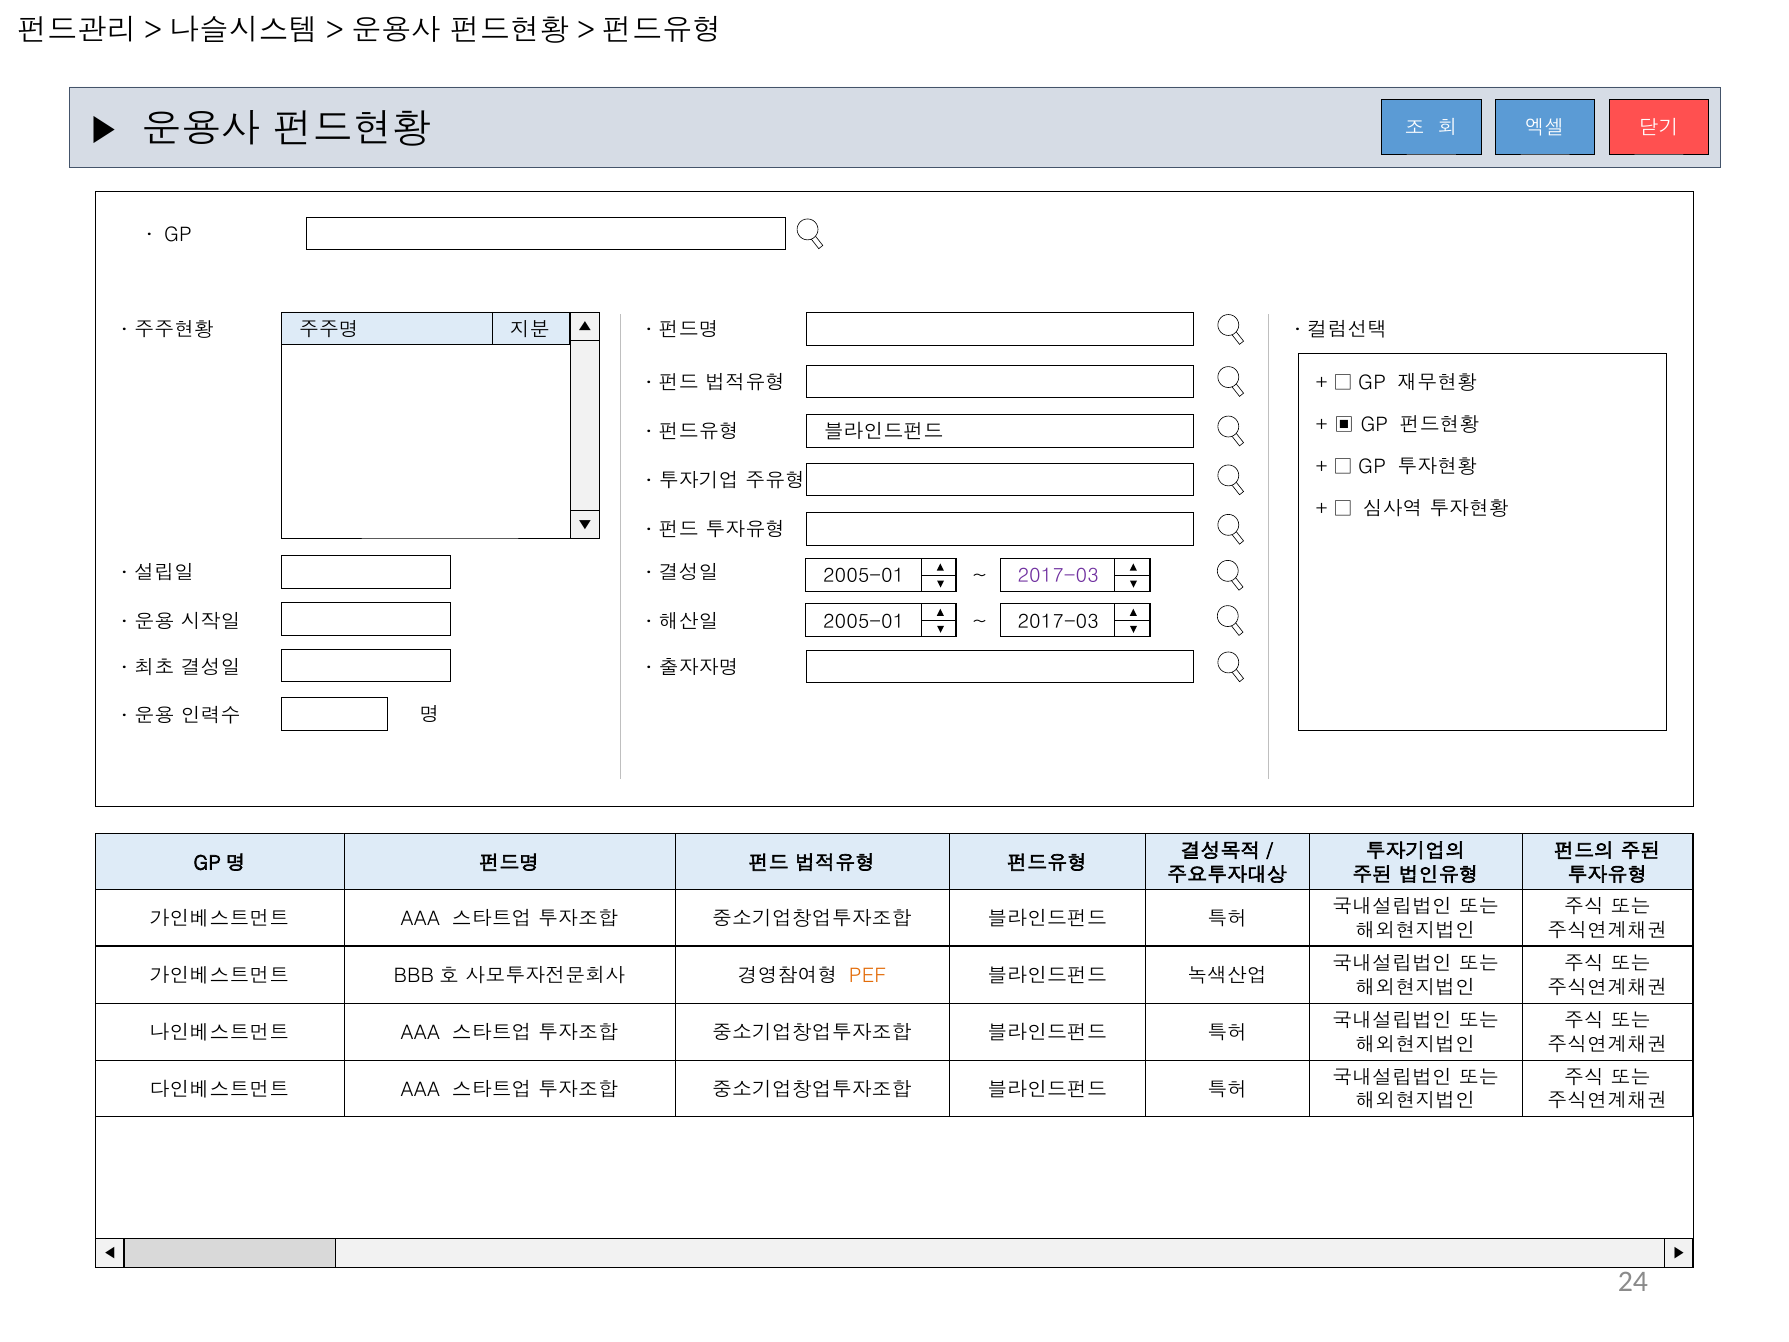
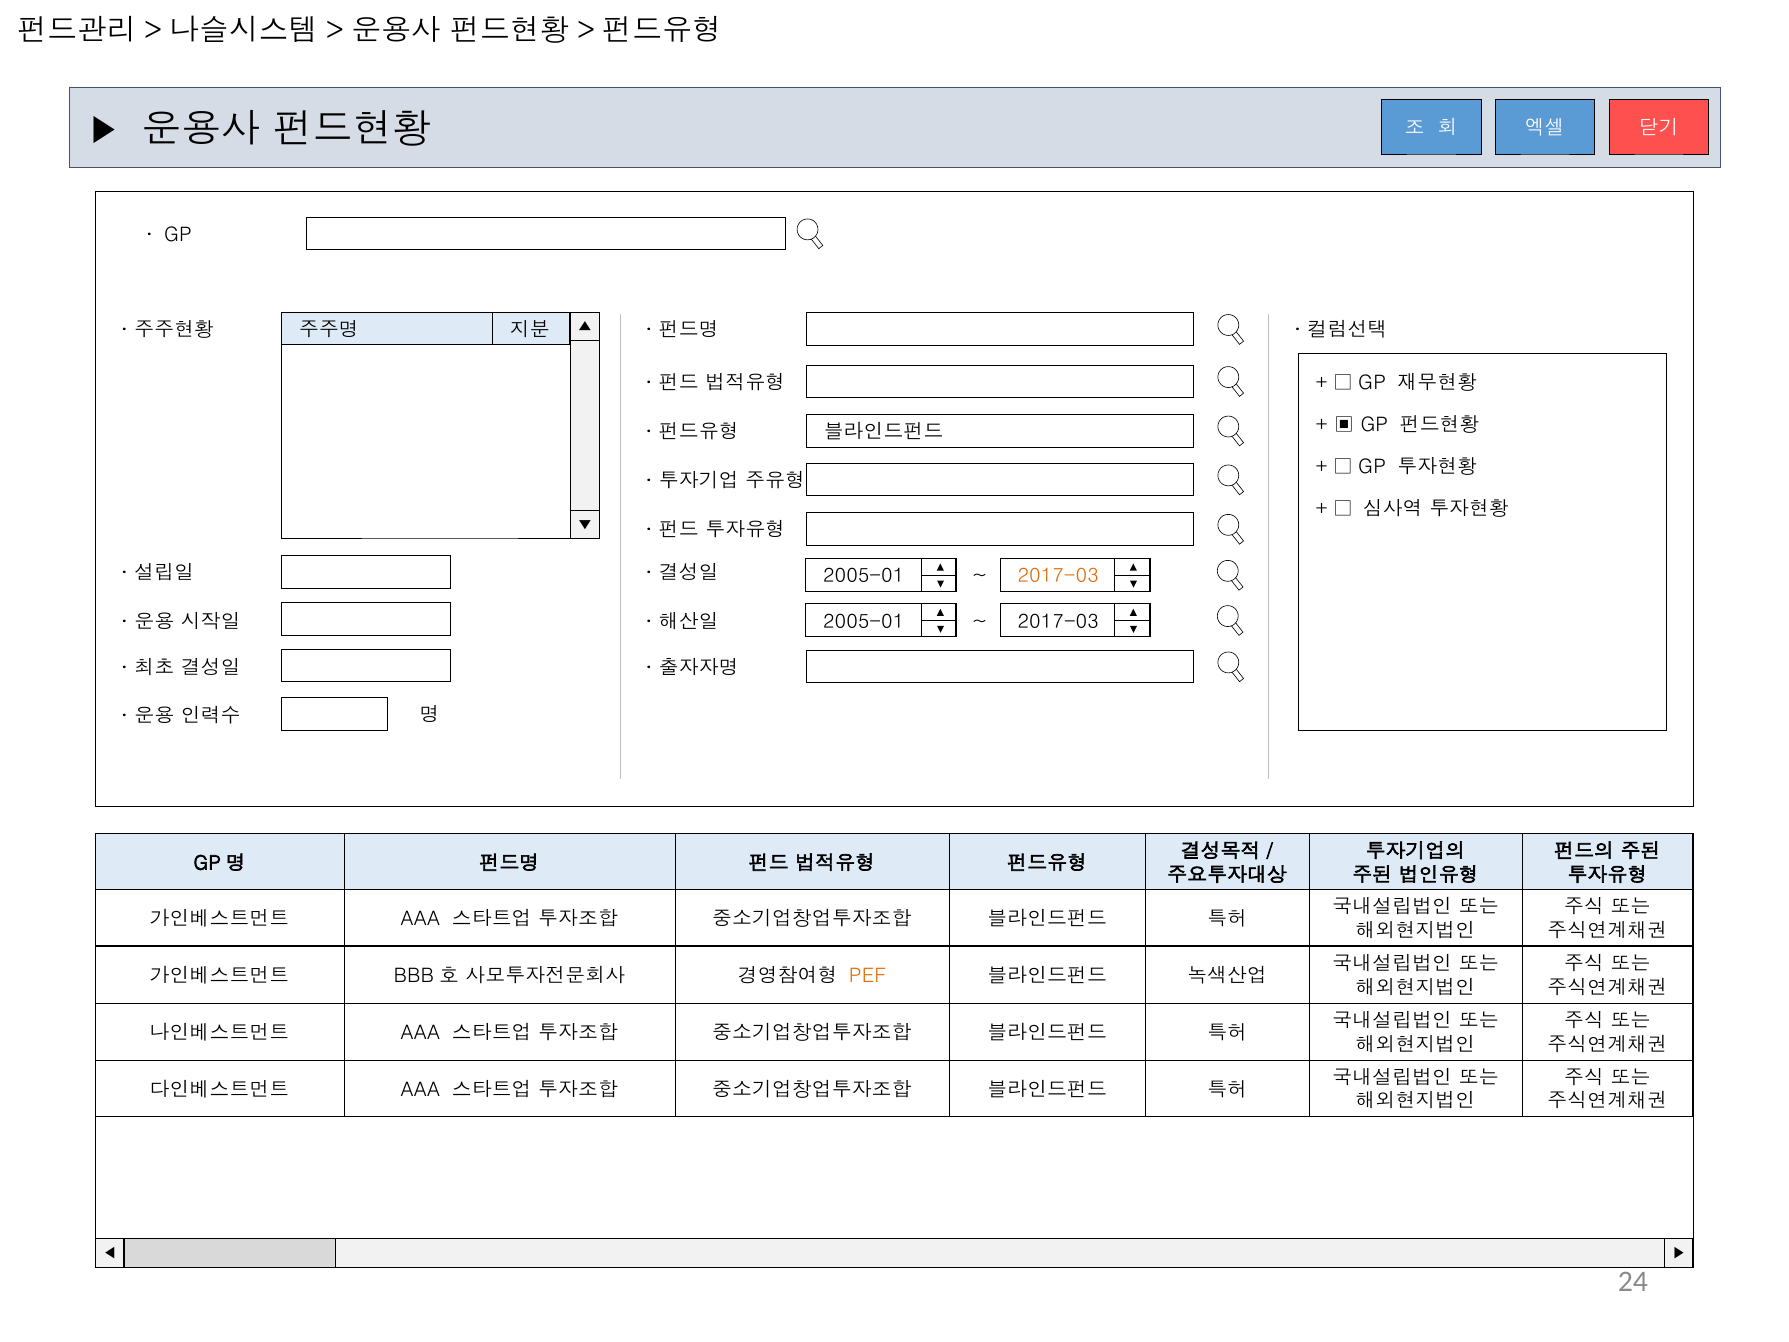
2017-03 colour: purple -> orange (1058, 576)
